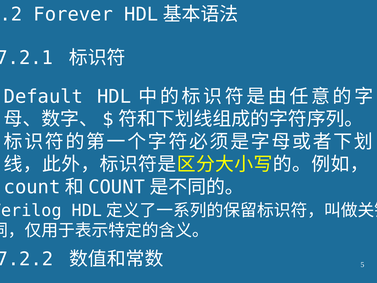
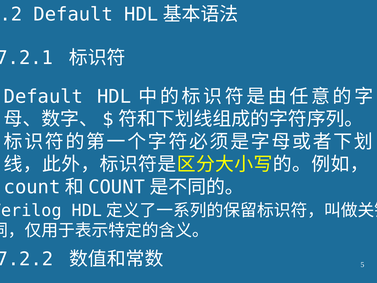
Forever: Forever -> Default (73, 14)
